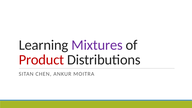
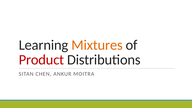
Mixtures colour: purple -> orange (97, 45)
